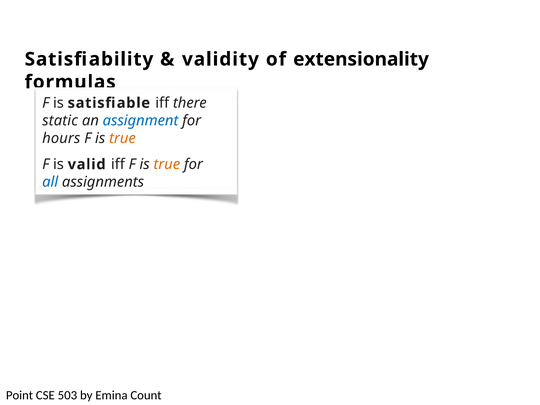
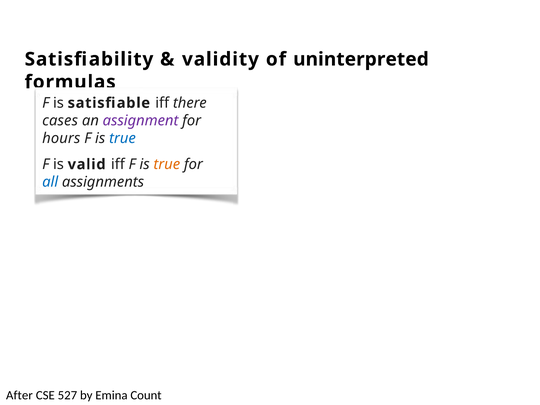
extensionality: extensionality -> uninterpreted (361, 59)
static: static -> cases (60, 121)
assignment colour: blue -> purple (141, 121)
true colour: orange -> blue (122, 138)
Point: Point -> After (19, 395)
503: 503 -> 527 (67, 395)
